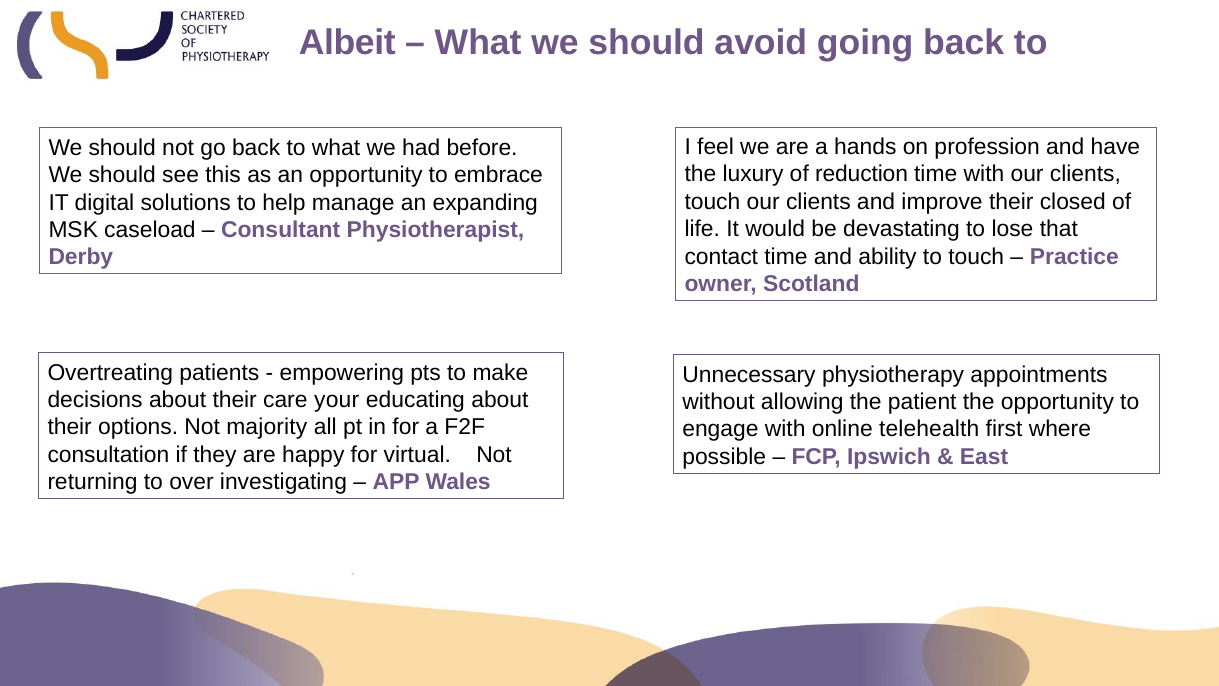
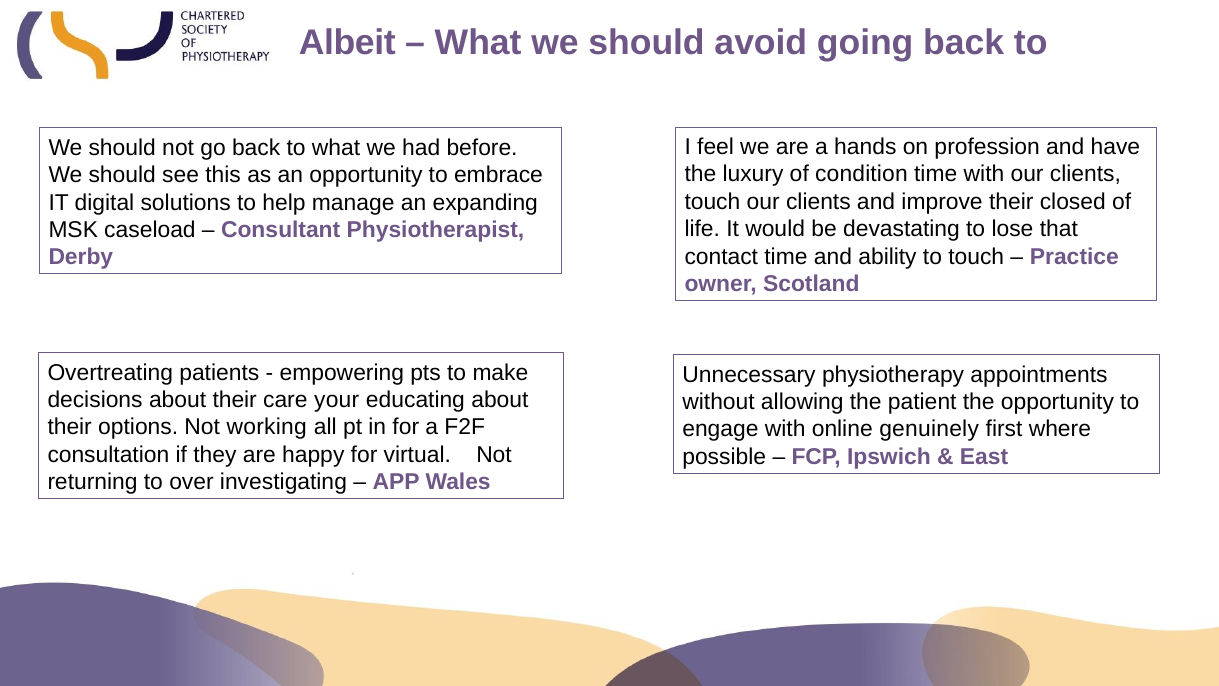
reduction: reduction -> condition (861, 174)
majority: majority -> working (267, 427)
telehealth: telehealth -> genuinely (929, 429)
